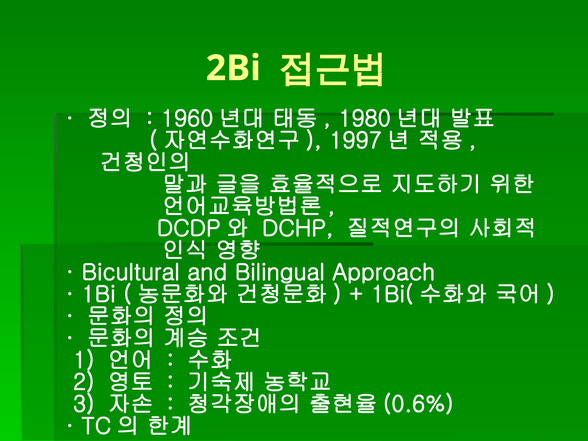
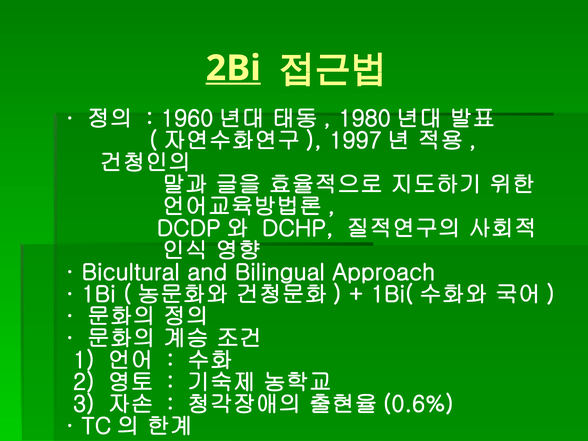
2Bi underline: none -> present (233, 68)
